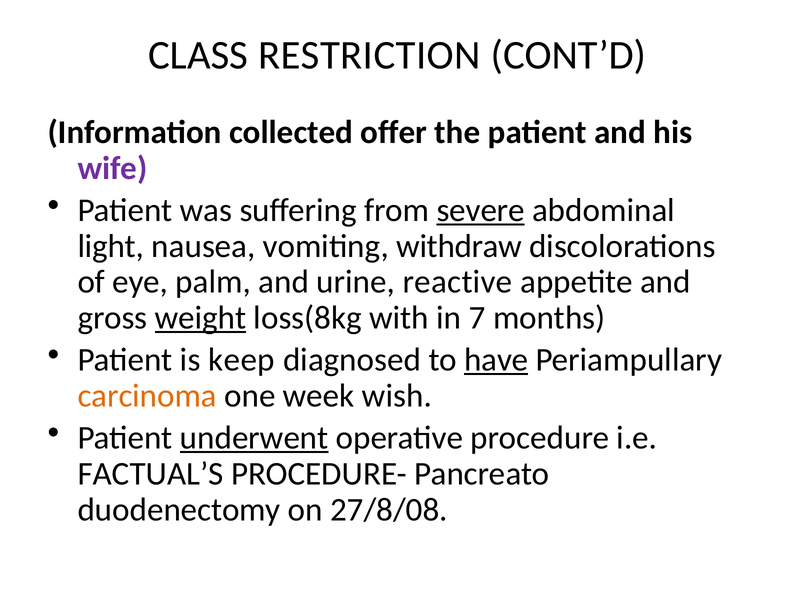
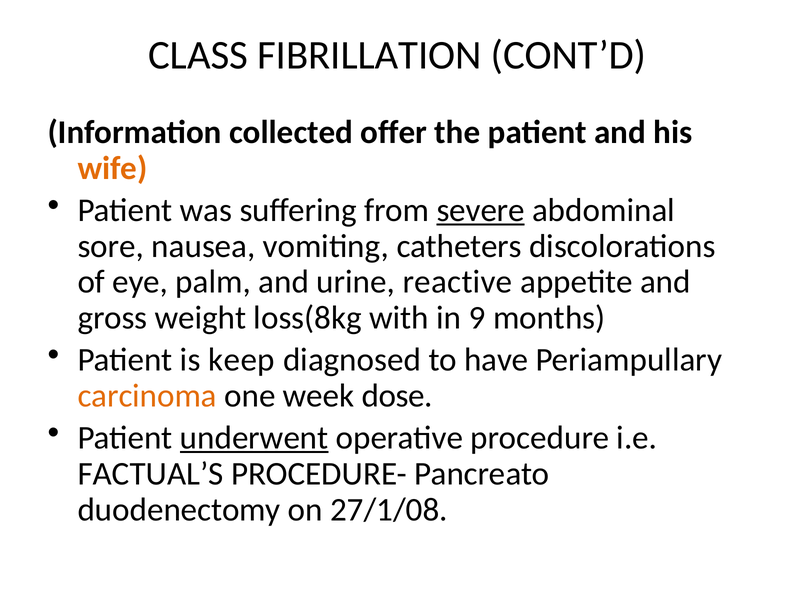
RESTRICTION: RESTRICTION -> FIBRILLATION (369, 55)
wife colour: purple -> orange (112, 168)
light: light -> sore (111, 246)
withdraw: withdraw -> catheters (459, 246)
weight underline: present -> none (200, 317)
7: 7 -> 9 (477, 317)
have underline: present -> none (496, 360)
wish: wish -> dose (397, 395)
27/8/08: 27/8/08 -> 27/1/08 (389, 509)
